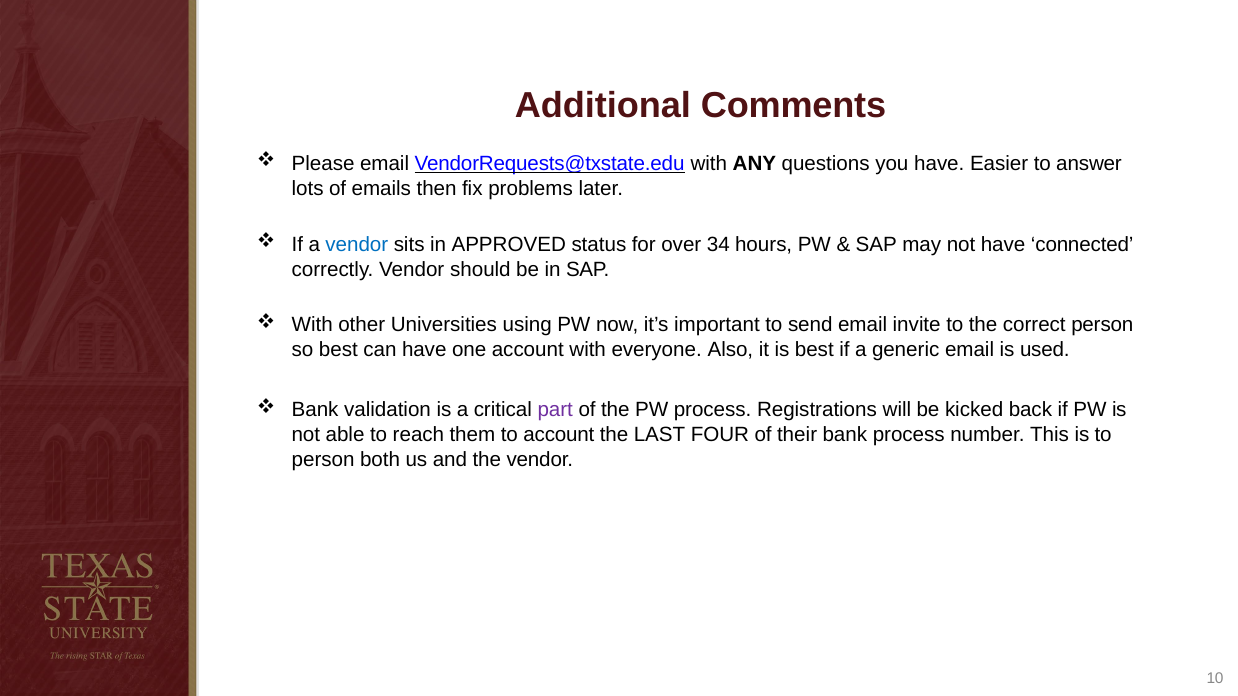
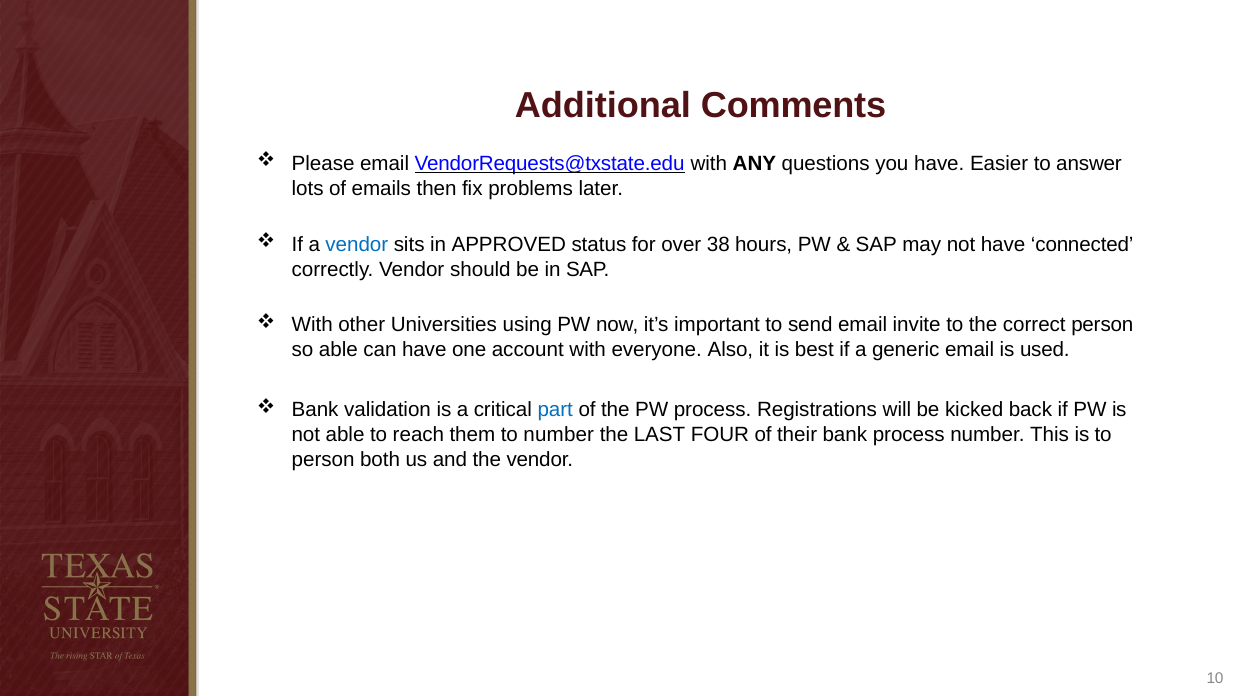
34: 34 -> 38 (718, 245)
so best: best -> able (338, 350)
part colour: purple -> blue (555, 410)
to account: account -> number (559, 435)
